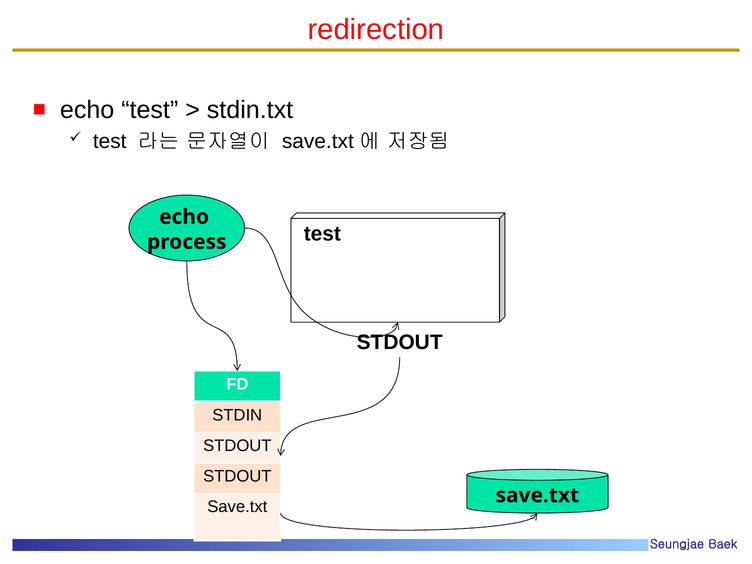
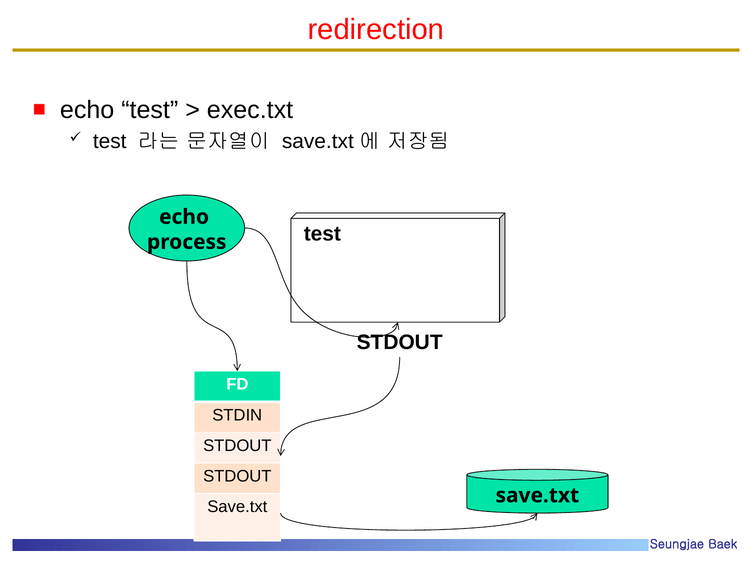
stdin.txt: stdin.txt -> exec.txt (250, 110)
